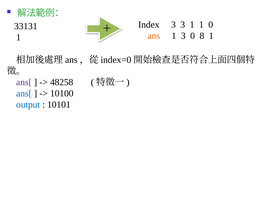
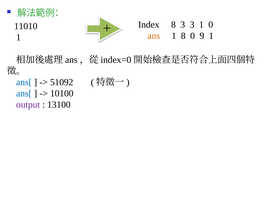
33131: 33131 -> 11010 (26, 26)
Index 3: 3 -> 8 (173, 25)
3 1: 1 -> 3 (192, 25)
1 3: 3 -> 8 (183, 36)
8: 8 -> 9 (202, 36)
ans[ colour: purple -> blue (24, 82)
48258: 48258 -> 51092 (62, 82)
output colour: blue -> purple (28, 105)
10101: 10101 -> 13100 (59, 105)
